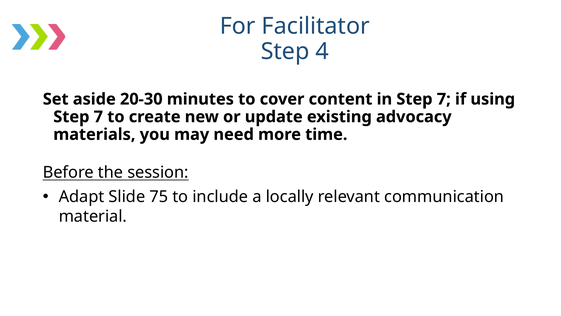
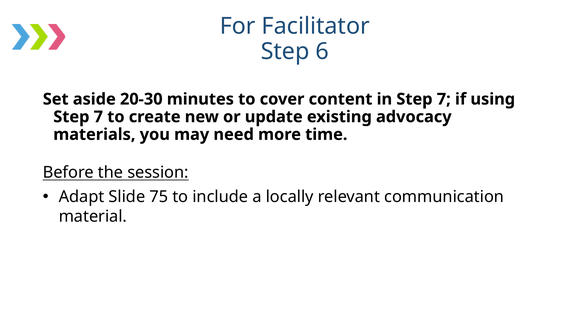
4: 4 -> 6 (322, 51)
